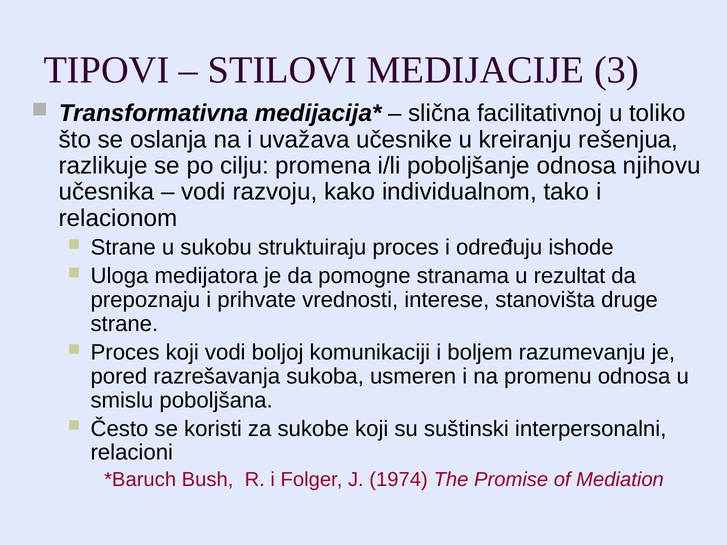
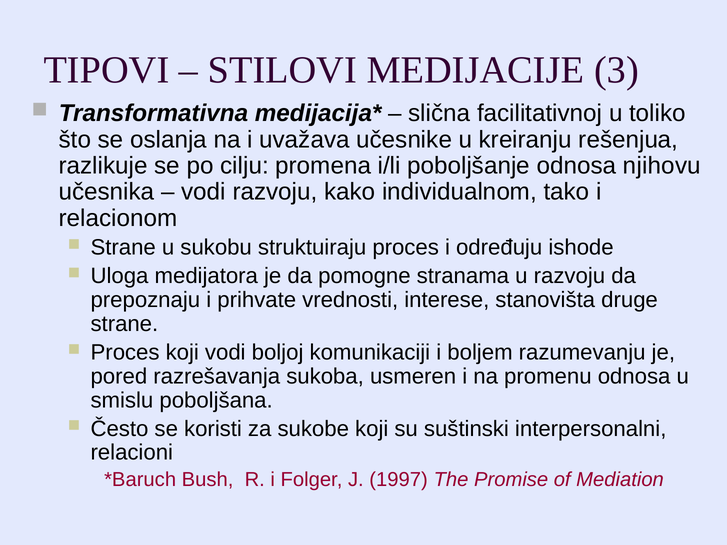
u rezultat: rezultat -> razvoju (569, 276)
1974: 1974 -> 1997 (399, 480)
